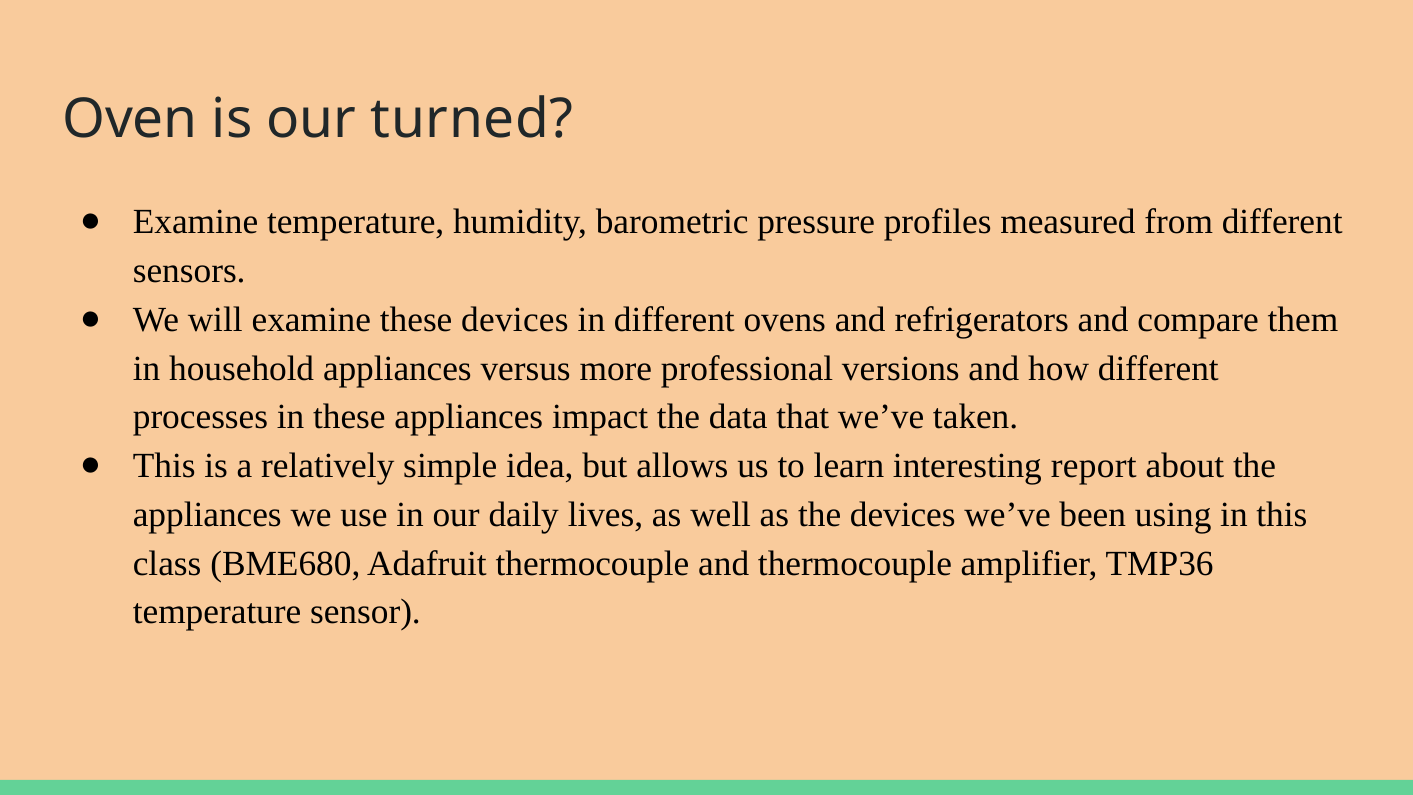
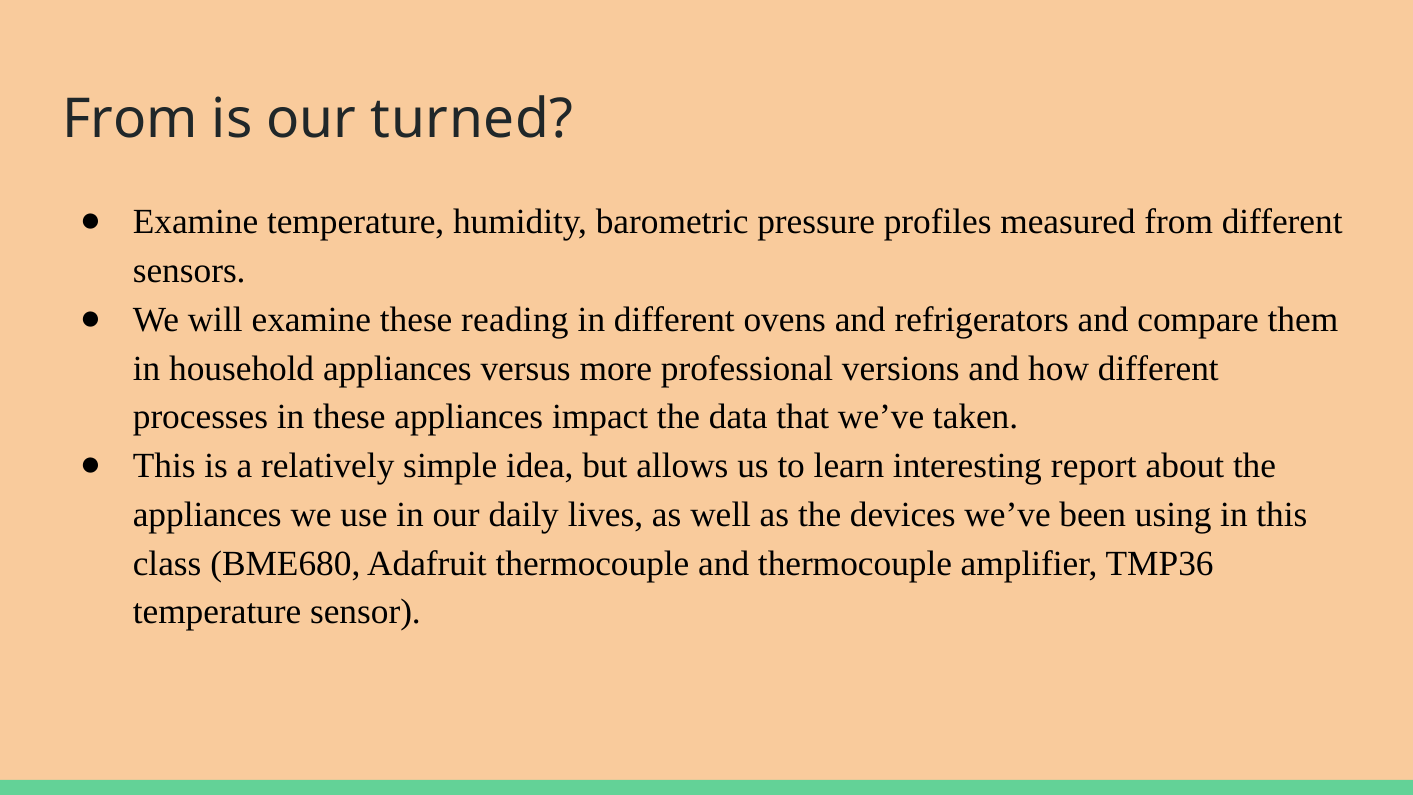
Oven: Oven -> From (130, 120)
these devices: devices -> reading (515, 320)
